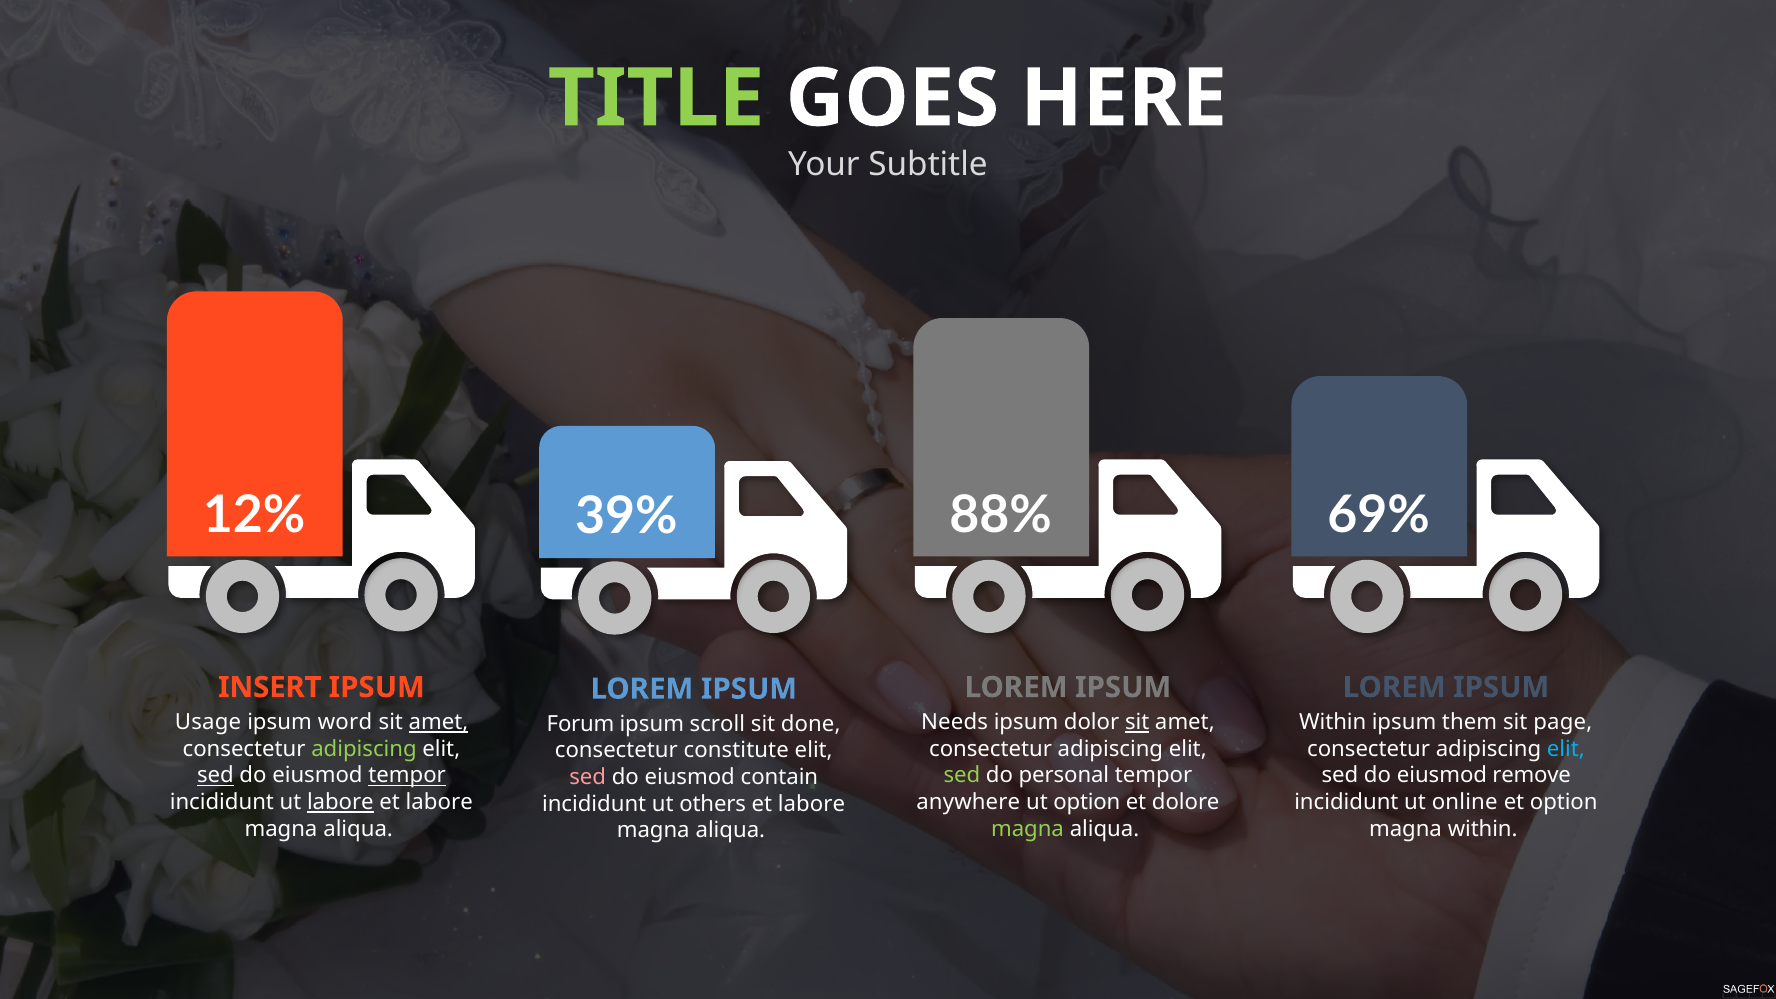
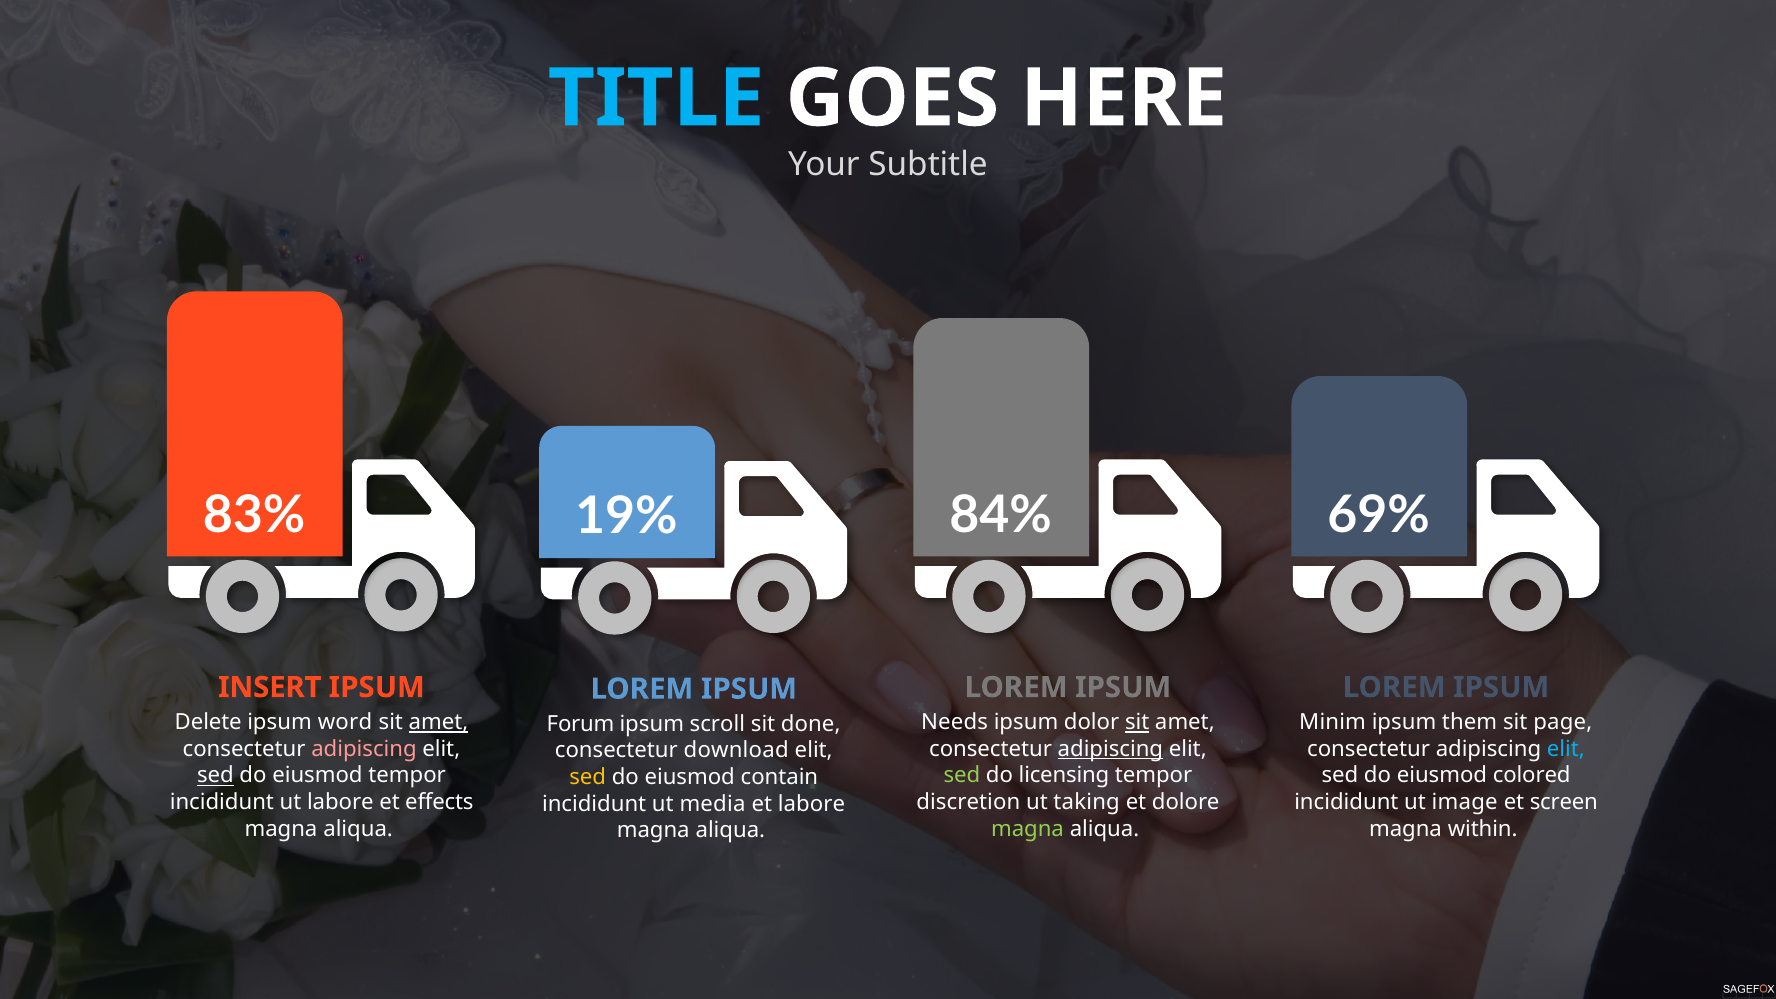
TITLE colour: light green -> light blue (656, 99)
12%: 12% -> 83% (254, 515)
88%: 88% -> 84% (1000, 515)
39%: 39% -> 19% (626, 517)
Usage: Usage -> Delete (208, 722)
Within: Within -> Minim (1333, 722)
adipiscing colour: light green -> pink (364, 749)
adipiscing underline: none -> present (1110, 749)
constitute: constitute -> download (736, 751)
tempor underline: present -> none (407, 776)
personal: personal -> licensing (1064, 776)
remove: remove -> colored (1532, 776)
sed colour: pink -> yellow (588, 777)
labore underline: present -> none (340, 802)
labore: labore -> effects (439, 802)
anywhere: anywhere -> discretion (968, 802)
ut option: option -> taking (1087, 802)
online: online -> image (1465, 802)
et option: option -> screen (1564, 802)
others: others -> media (713, 804)
